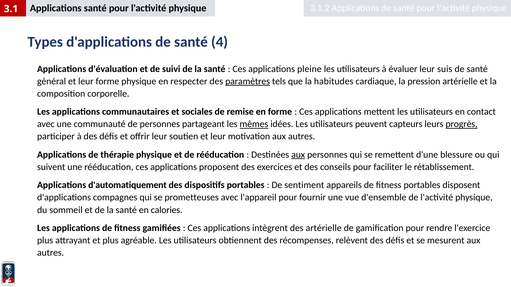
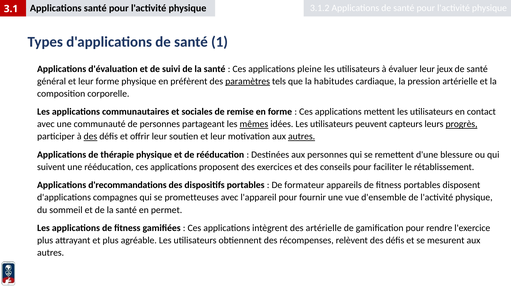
4: 4 -> 1 (220, 42)
suis: suis -> jeux (445, 69)
respecter: respecter -> préfèrent (189, 81)
des underline: none -> present (90, 137)
autres underline: none -> present (302, 137)
aux underline: present -> none (298, 155)
d'automatiquement: d'automatiquement -> d'recommandations (127, 185)
sentiment: sentiment -> formateur (304, 185)
calories: calories -> permet (167, 210)
